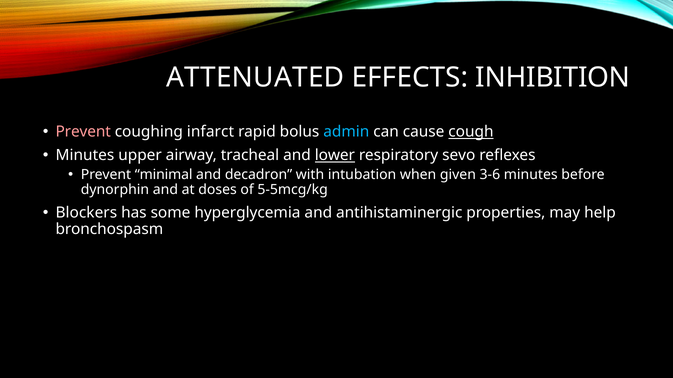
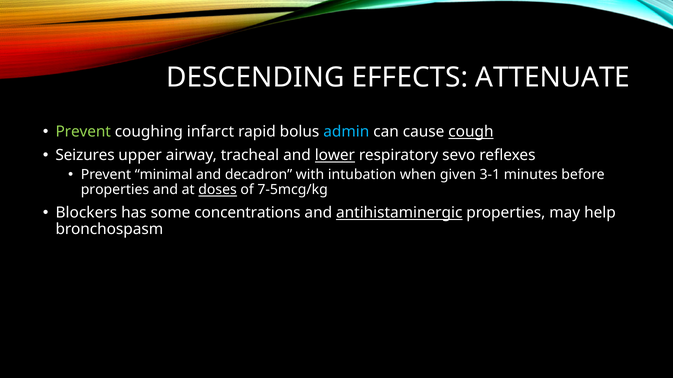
ATTENUATED: ATTENUATED -> DESCENDING (255, 78)
INHIBITION: INHIBITION -> ATTENUATE (553, 78)
Prevent colour: pink -> light green (83, 132)
Minutes: Minutes -> Seizures (85, 156)
3-6: 3-6 -> 3-1 (490, 175)
dynorphin: dynorphin -> properties (115, 190)
doses underline: none -> present (218, 190)
5-5mcg/kg: 5-5mcg/kg -> 7-5mcg/kg (293, 190)
hyperglycemia: hyperglycemia -> concentrations (248, 213)
antihistaminergic underline: none -> present (399, 213)
